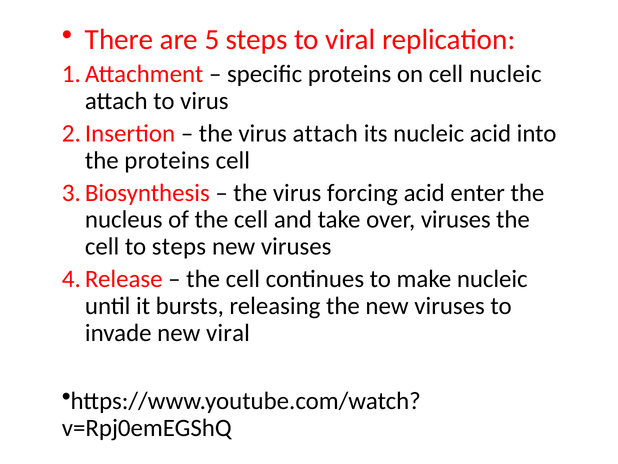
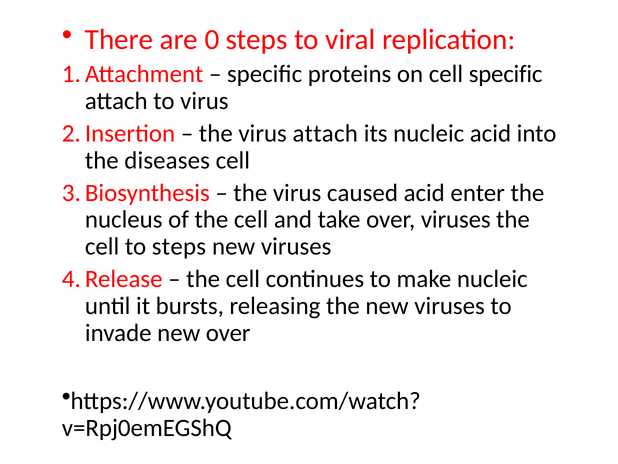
5: 5 -> 0 (212, 40)
cell nucleic: nucleic -> specific (506, 74)
the proteins: proteins -> diseases (167, 160)
forcing: forcing -> caused (362, 193)
new viral: viral -> over (228, 333)
